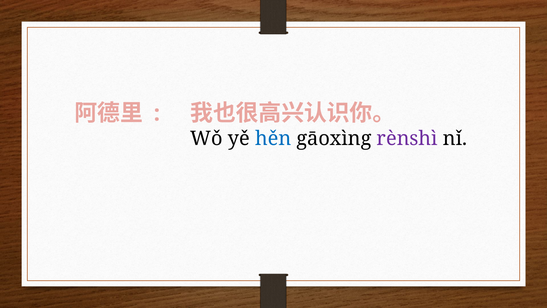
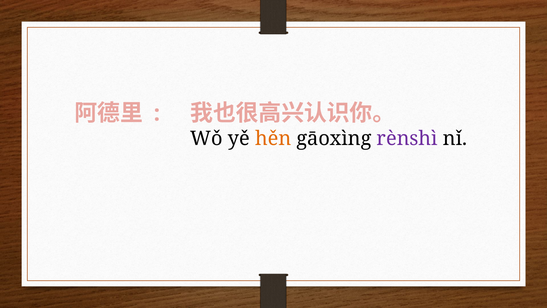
hěn colour: blue -> orange (273, 139)
